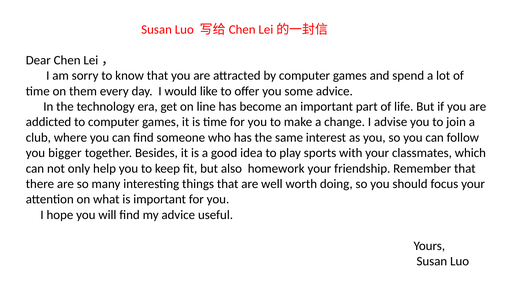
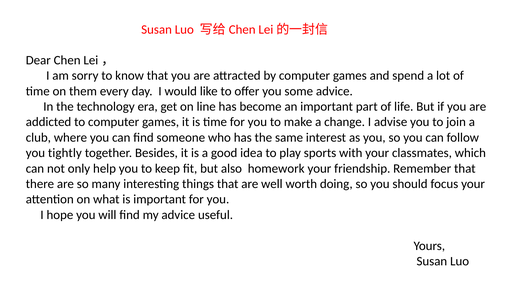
bigger: bigger -> tightly (65, 153)
